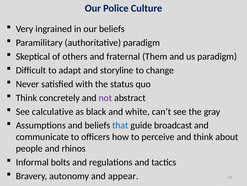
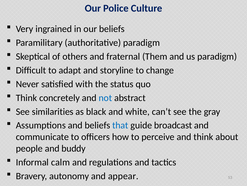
not colour: purple -> blue (105, 97)
calculative: calculative -> similarities (53, 111)
rhinos: rhinos -> buddy (74, 148)
bolts: bolts -> calm (60, 162)
